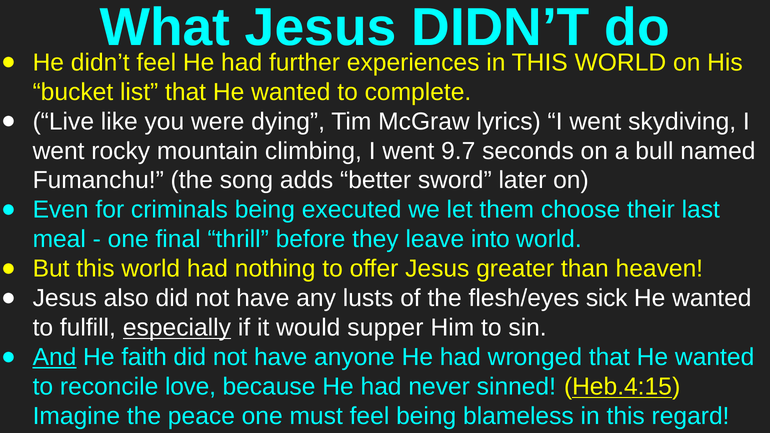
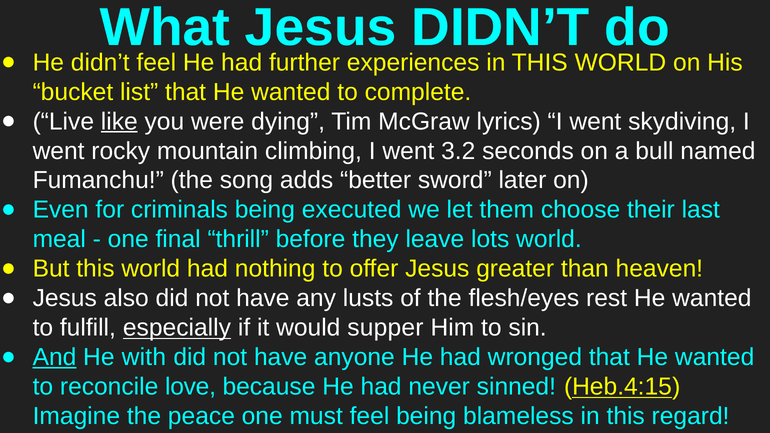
like underline: none -> present (119, 121)
9.7: 9.7 -> 3.2 (458, 151)
into: into -> lots (490, 239)
sick: sick -> rest (607, 298)
faith: faith -> with (144, 357)
